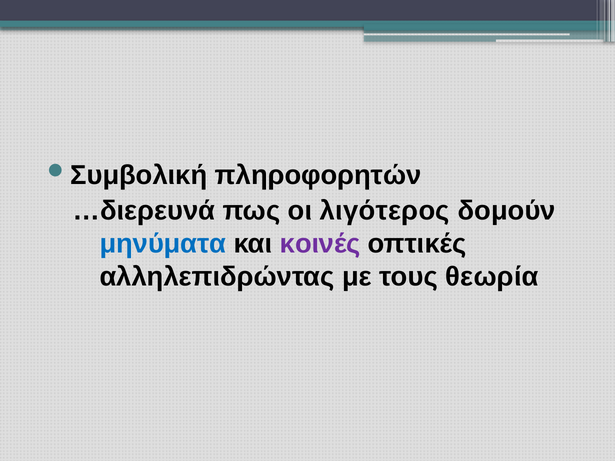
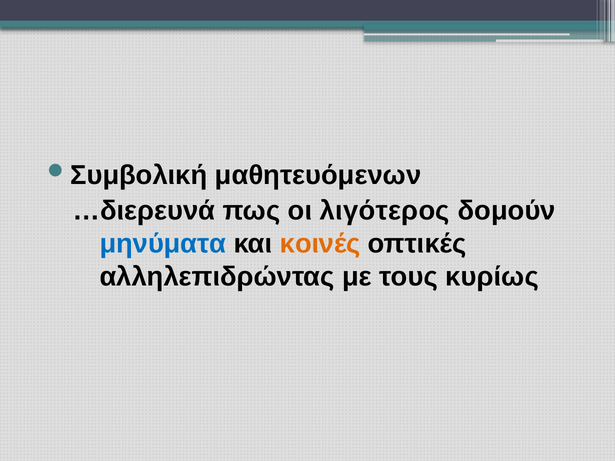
πληροφορητών: πληροφορητών -> μαθητευόμενων (318, 175)
κοινές colour: purple -> orange (320, 244)
θεωρία: θεωρία -> κυρίως (492, 277)
